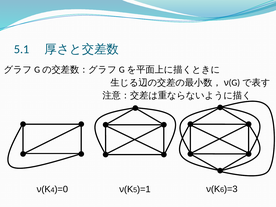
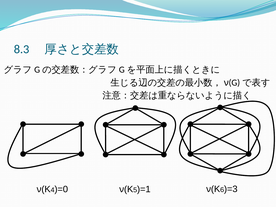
5.1: 5.1 -> 8.3 (22, 49)
